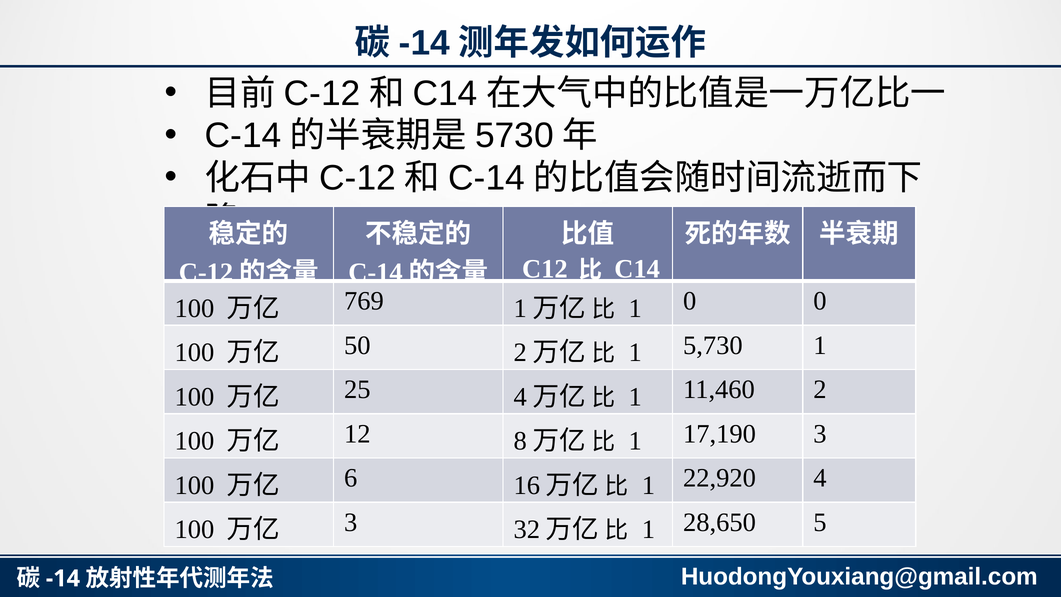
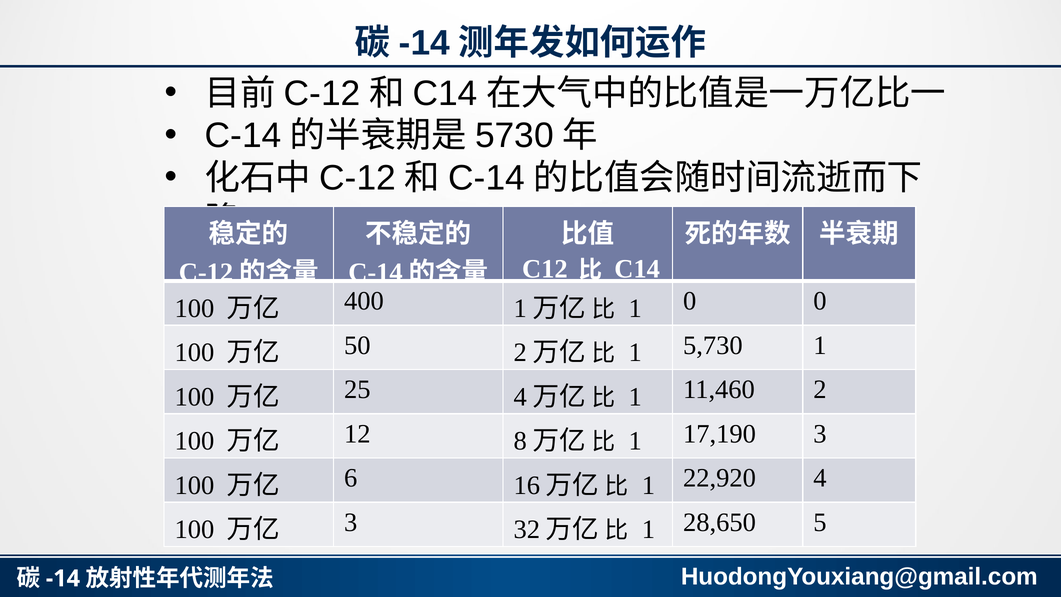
769: 769 -> 400 (364, 301)
